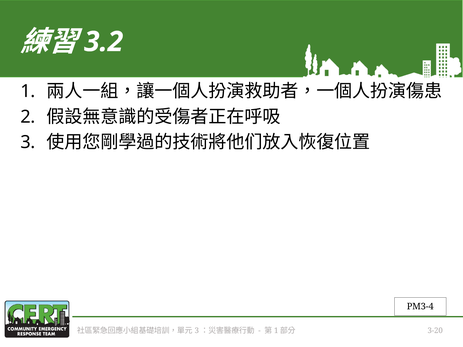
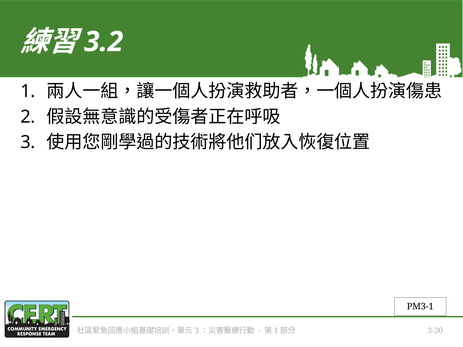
PM3-4: PM3-4 -> PM3-1 (420, 307)
